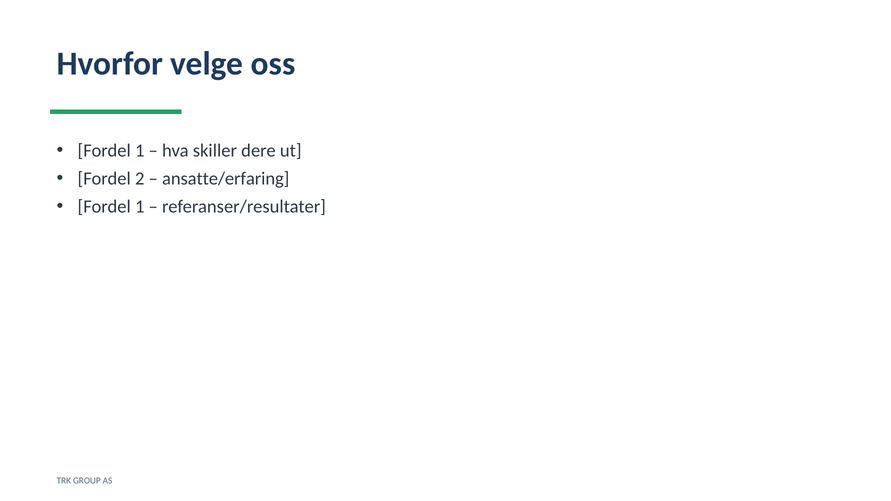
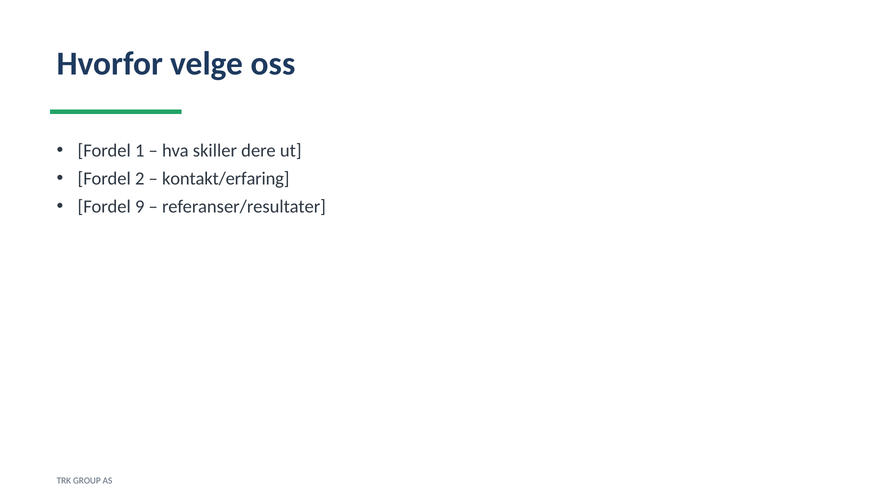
ansatte/erfaring: ansatte/erfaring -> kontakt/erfaring (226, 179)
1: 1 -> 9 (140, 207)
